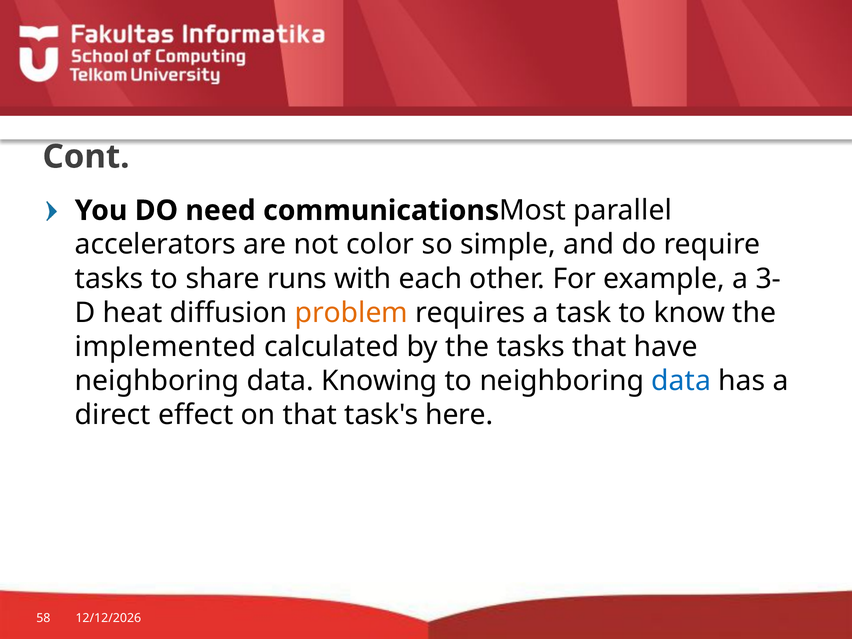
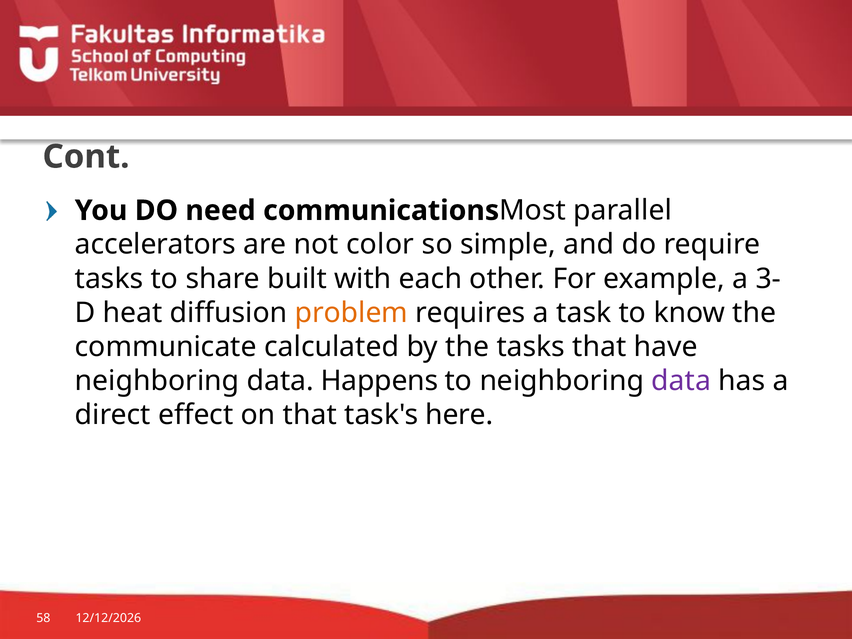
runs: runs -> built (297, 279)
implemented: implemented -> communicate (166, 347)
Knowing: Knowing -> Happens (379, 381)
data colour: blue -> purple (681, 381)
